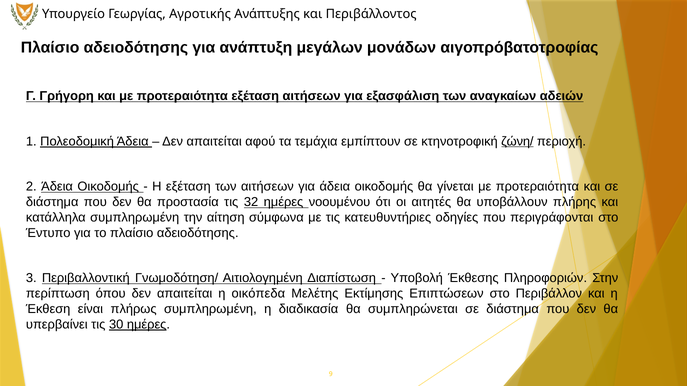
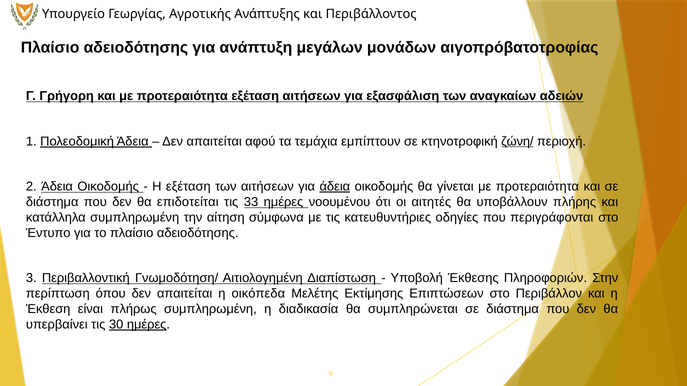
άδεια underline: none -> present (335, 187)
προστασία: προστασία -> επιδοτείται (188, 202)
32: 32 -> 33 (251, 202)
